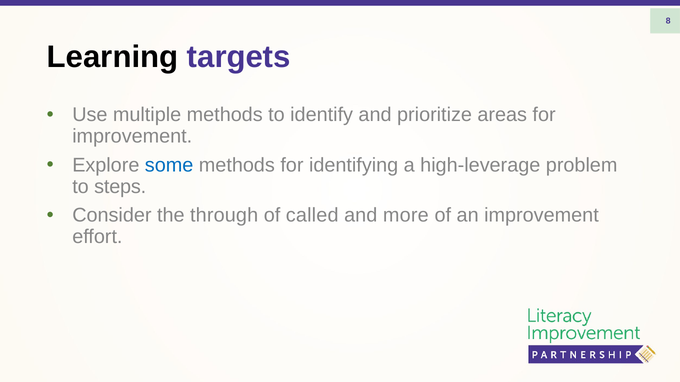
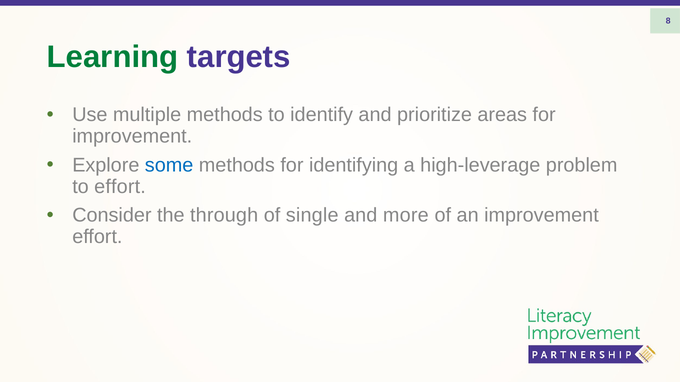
Learning colour: black -> green (112, 57)
to steps: steps -> effort (120, 187)
called: called -> single (312, 216)
